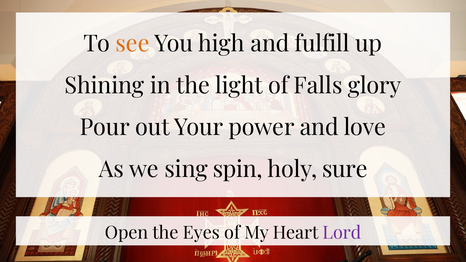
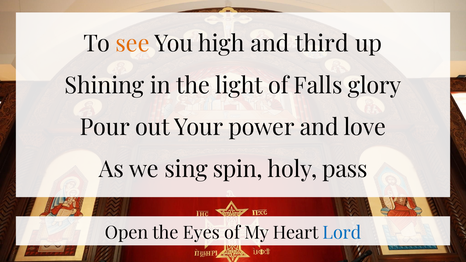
fulfill: fulfill -> third (322, 44)
sure: sure -> pass (345, 170)
Lord colour: purple -> blue (342, 233)
